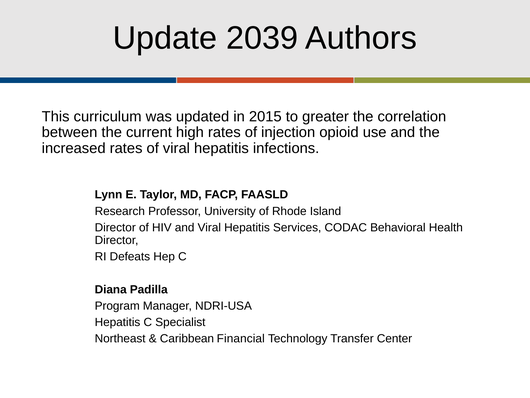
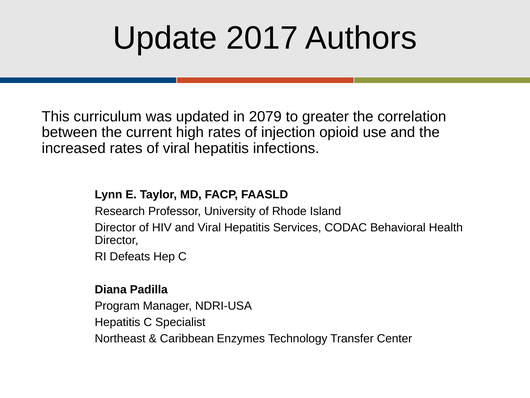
2039: 2039 -> 2017 (262, 38)
2015: 2015 -> 2079 (265, 116)
Financial: Financial -> Enzymes (241, 338)
